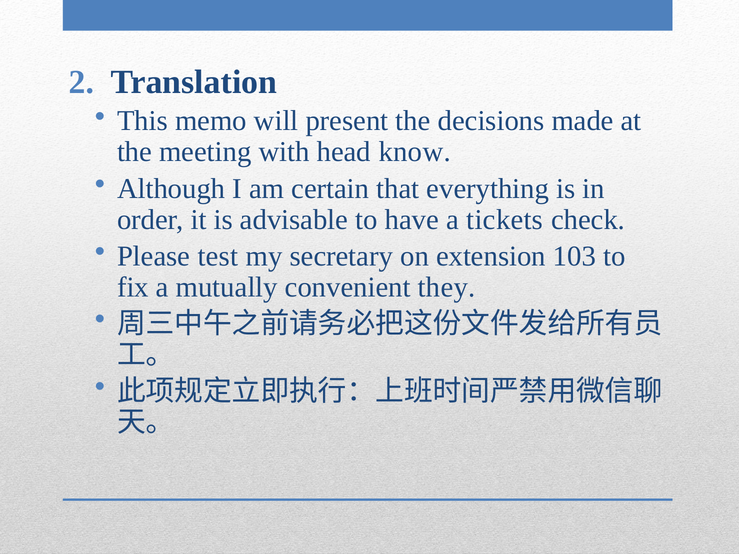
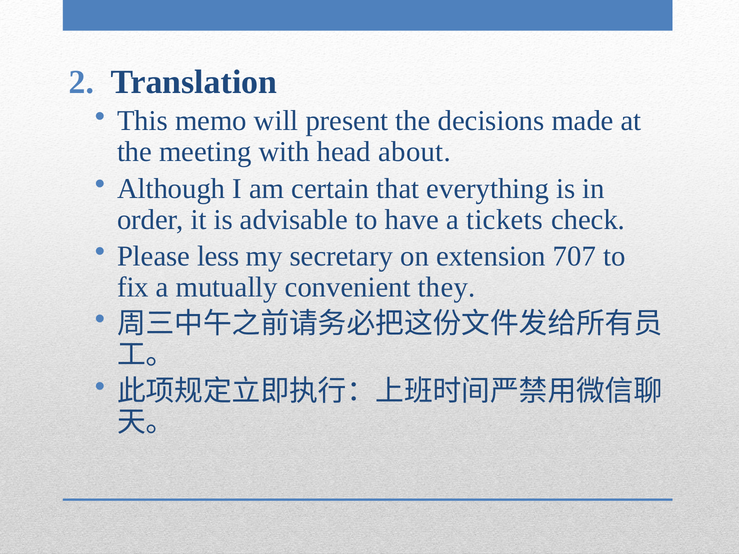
know: know -> about (415, 152)
test: test -> less (218, 256)
103: 103 -> 707 (575, 256)
